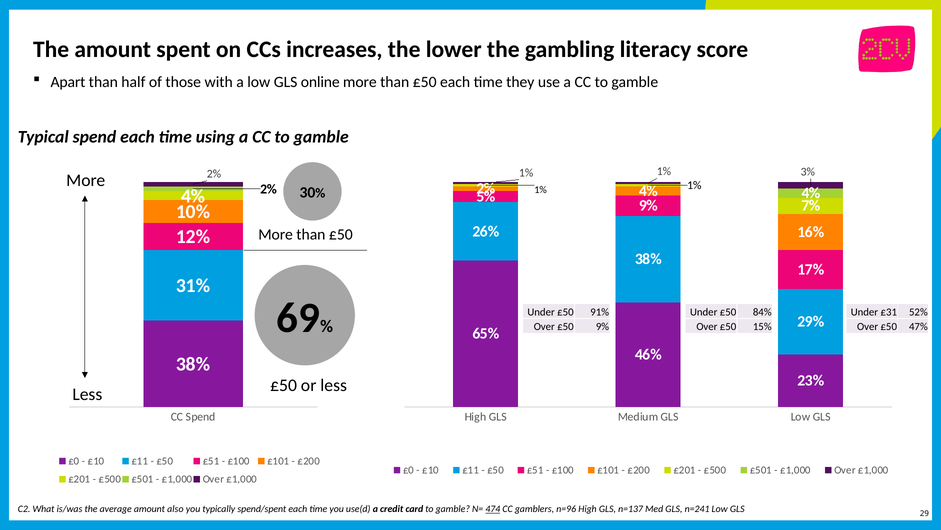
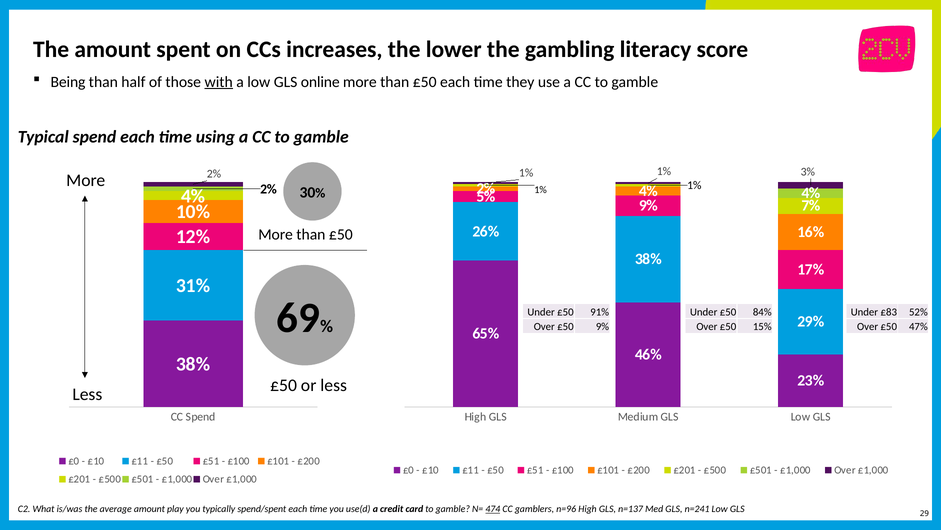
Apart: Apart -> Being (68, 82)
with underline: none -> present (219, 82)
£31: £31 -> £83 (889, 312)
also: also -> play (175, 508)
